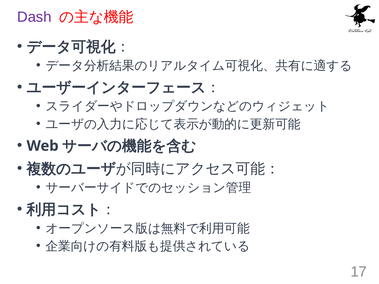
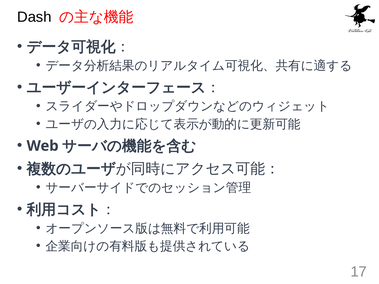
Dash colour: purple -> black (34, 17)
